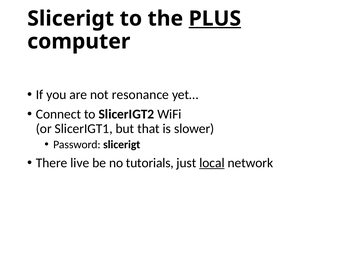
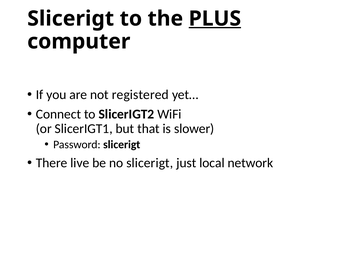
resonance: resonance -> registered (140, 95)
no tutorials: tutorials -> slicerigt (150, 163)
local underline: present -> none (212, 163)
